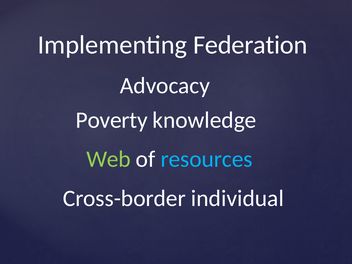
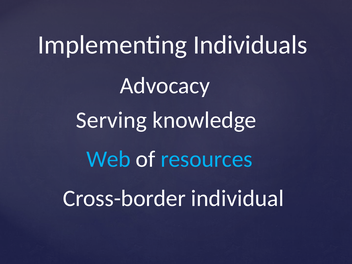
Federation: Federation -> Individuals (250, 45)
Poverty: Poverty -> Serving (111, 120)
Web colour: light green -> light blue (109, 159)
